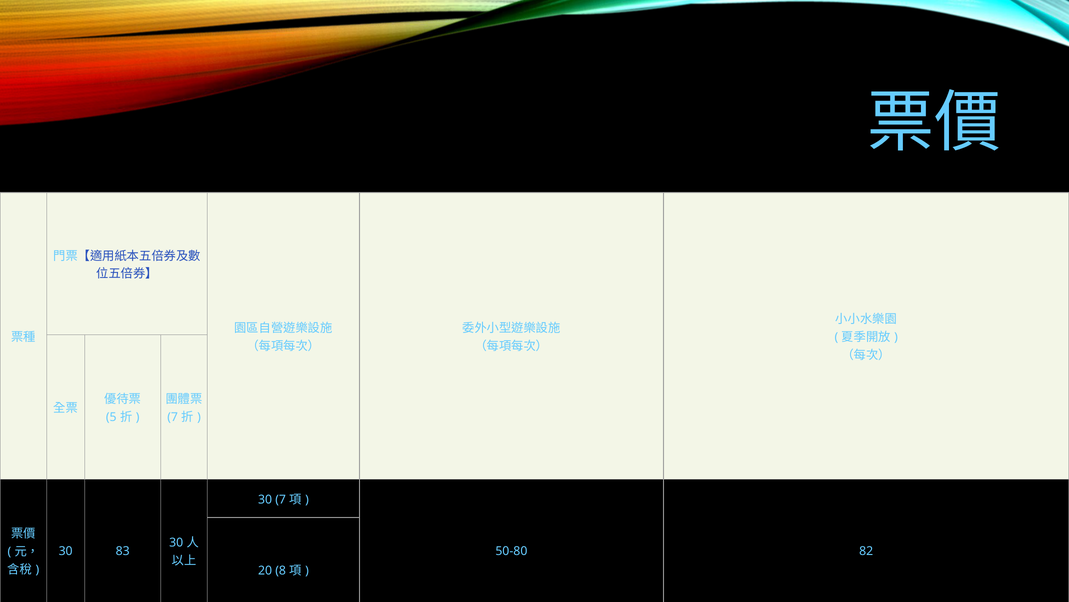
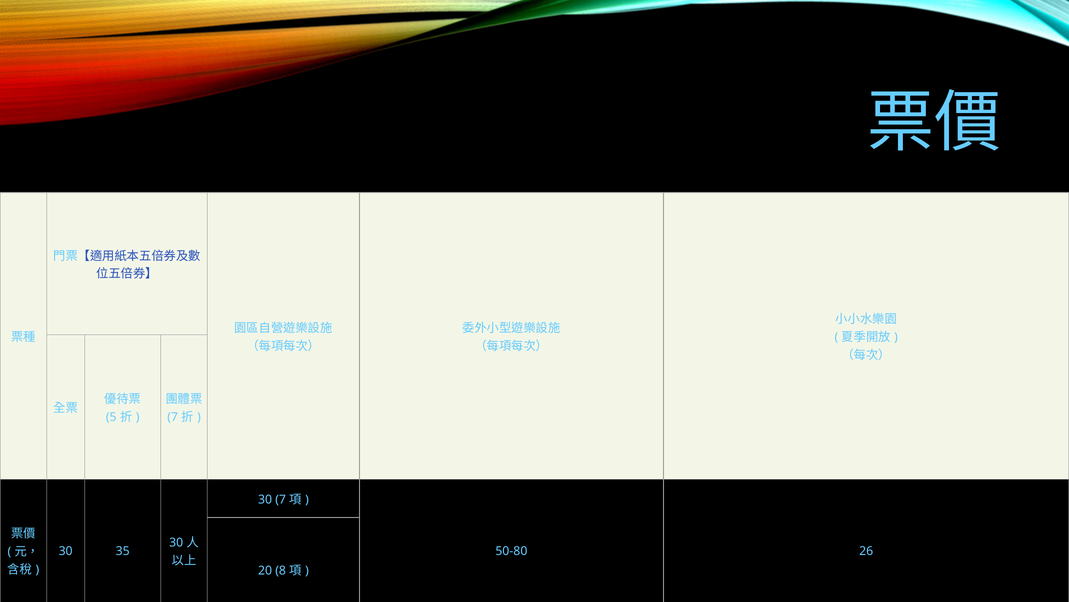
83: 83 -> 35 (123, 550)
82: 82 -> 26 (866, 550)
